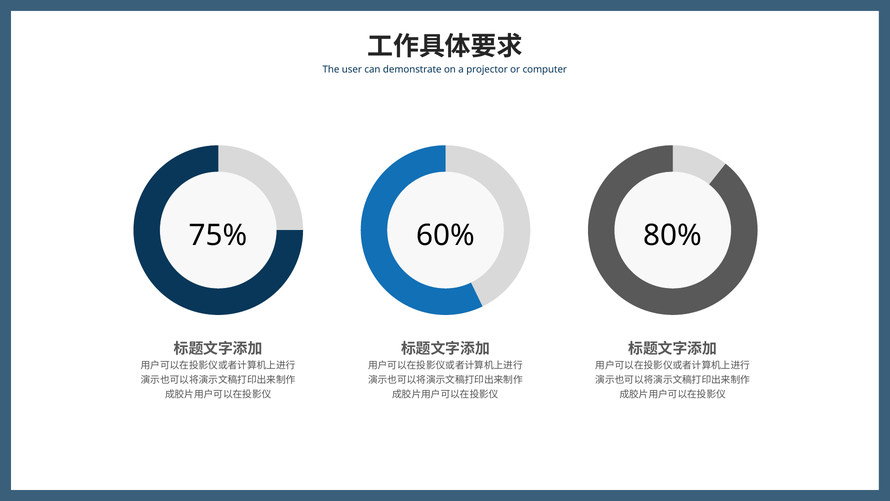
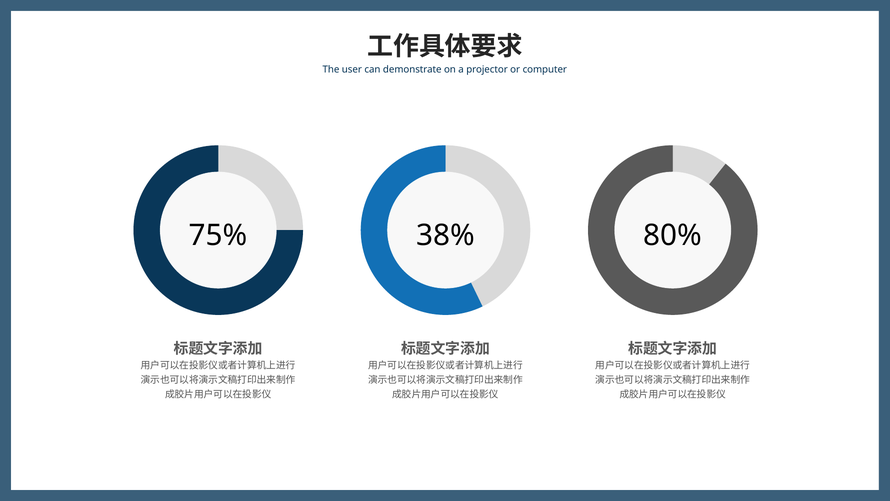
60%: 60% -> 38% (445, 235)
